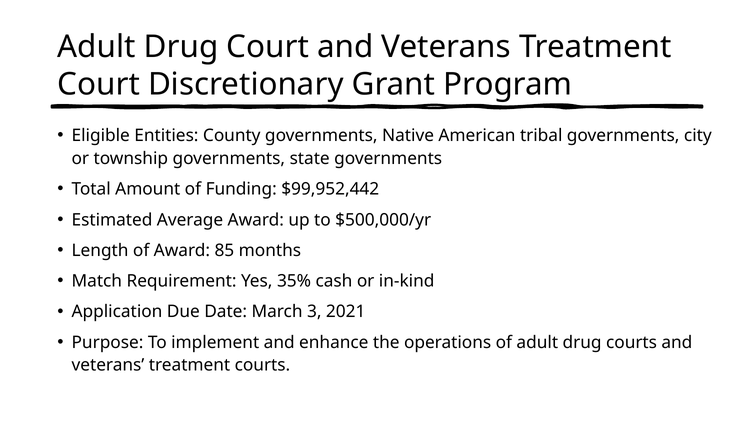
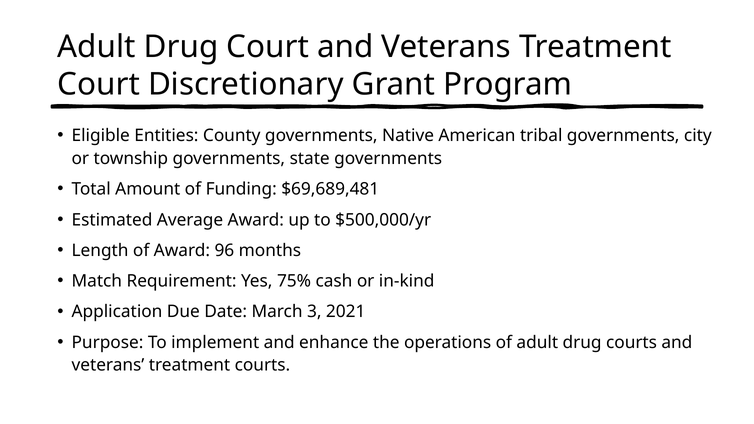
$99,952,442: $99,952,442 -> $69,689,481 (330, 189)
85: 85 -> 96 (224, 251)
35%: 35% -> 75% (294, 281)
